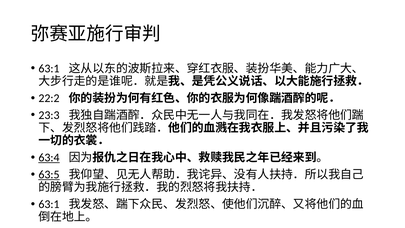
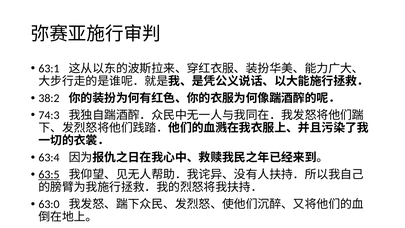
22:2: 22:2 -> 38:2 (49, 98)
23:3: 23:3 -> 74:3 (49, 115)
63:4 underline: present -> none (49, 158)
63:1: 63:1 -> 63:0 (49, 204)
